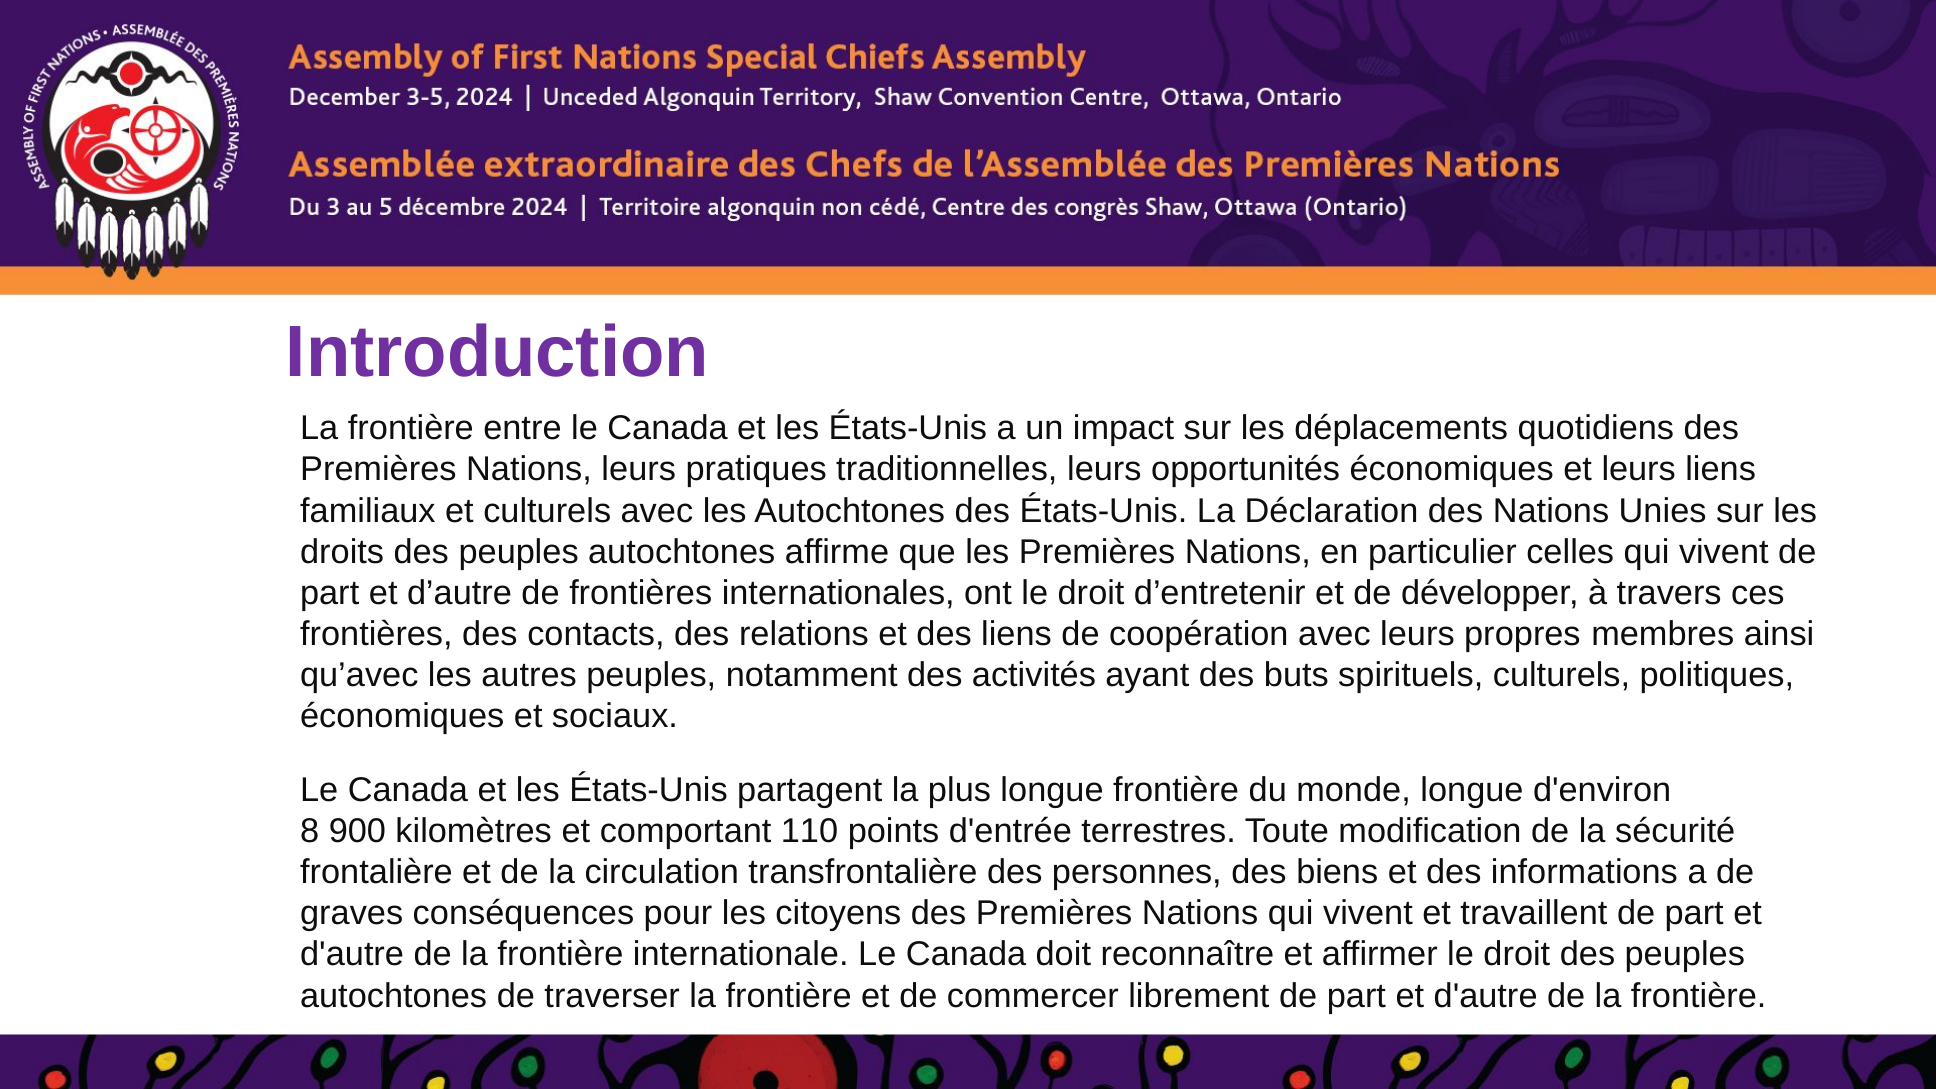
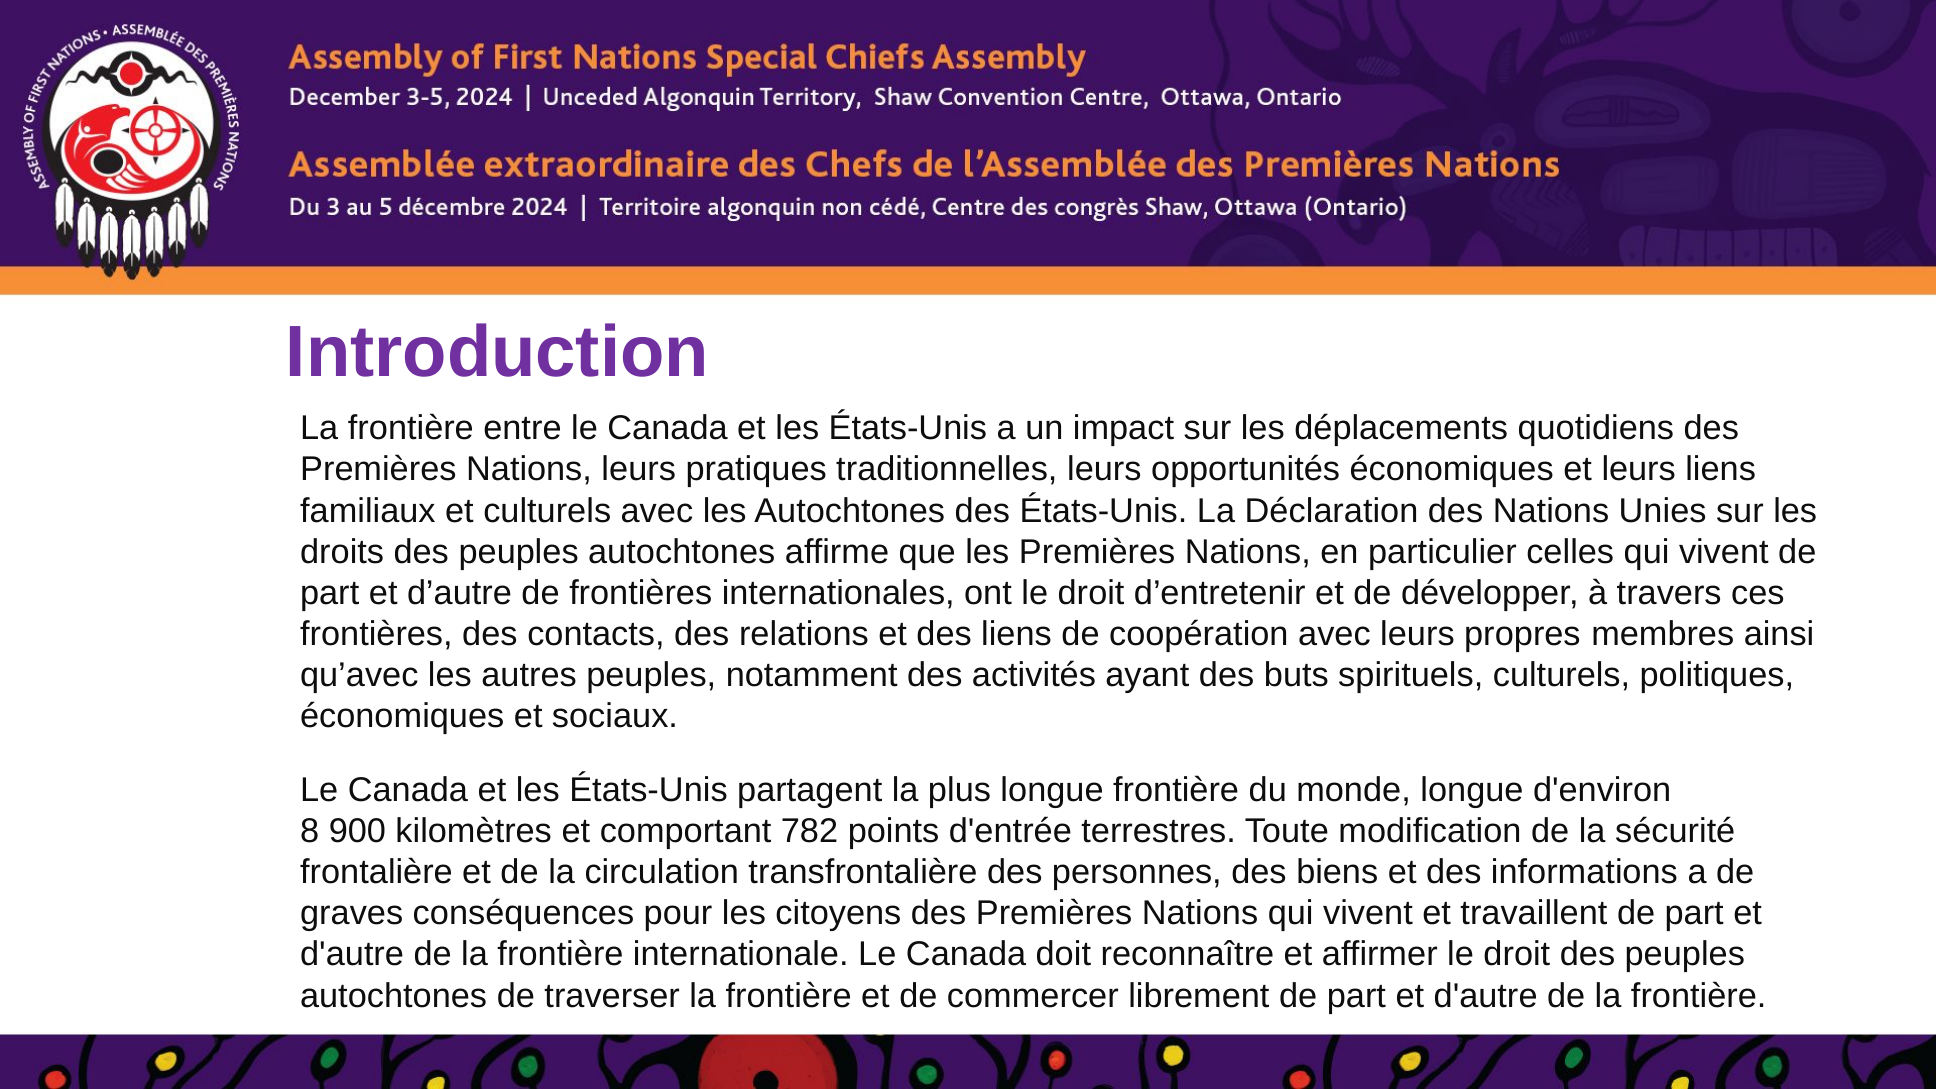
110: 110 -> 782 (809, 831)
